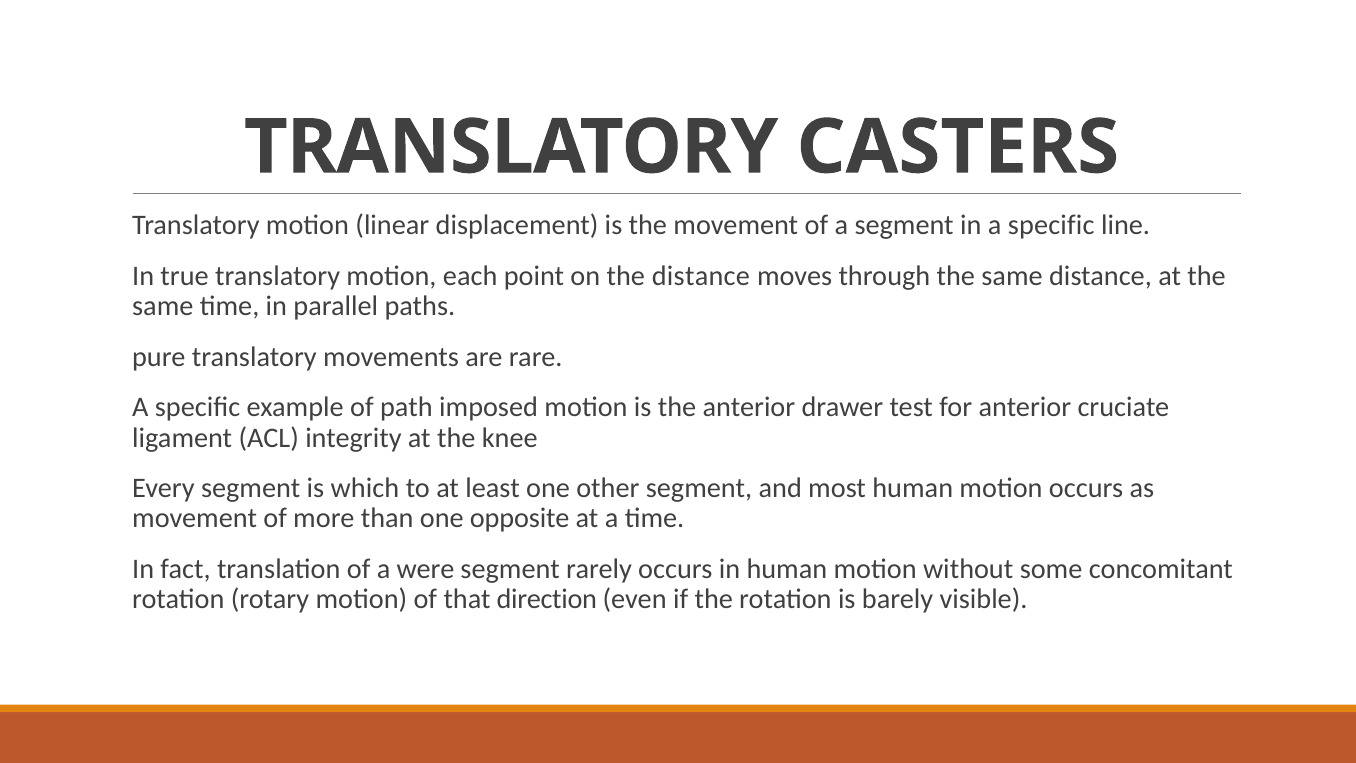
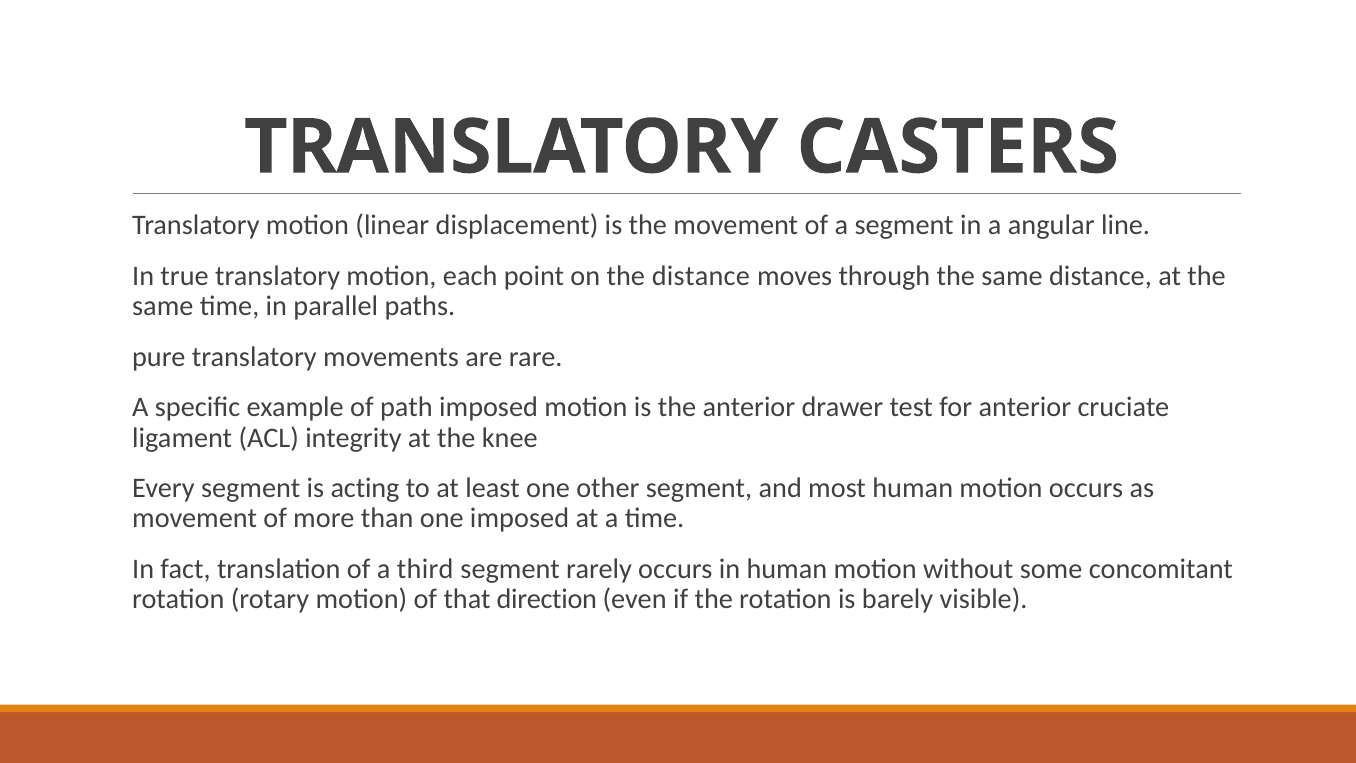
in a specific: specific -> angular (1051, 226)
which: which -> acting (365, 488)
one opposite: opposite -> imposed (520, 518)
were: were -> third (425, 569)
